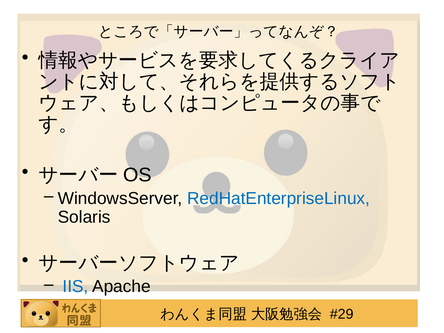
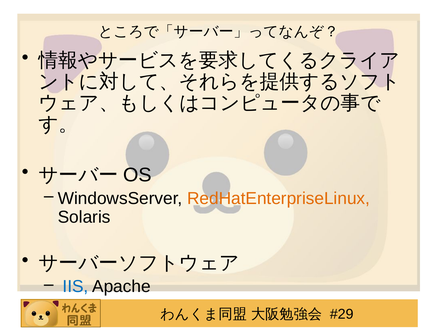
RedHatEnterpriseLinux colour: blue -> orange (279, 198)
